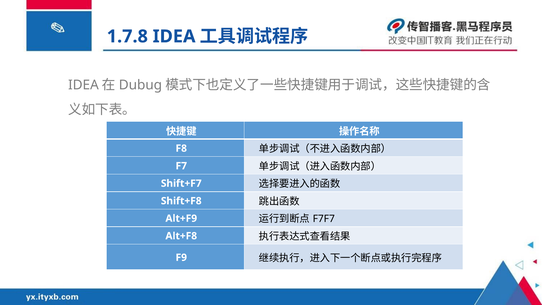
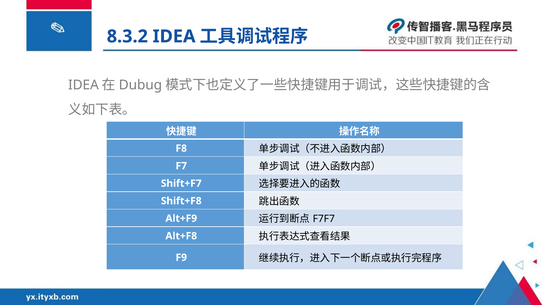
1.7.8: 1.7.8 -> 8.3.2 (127, 36)
